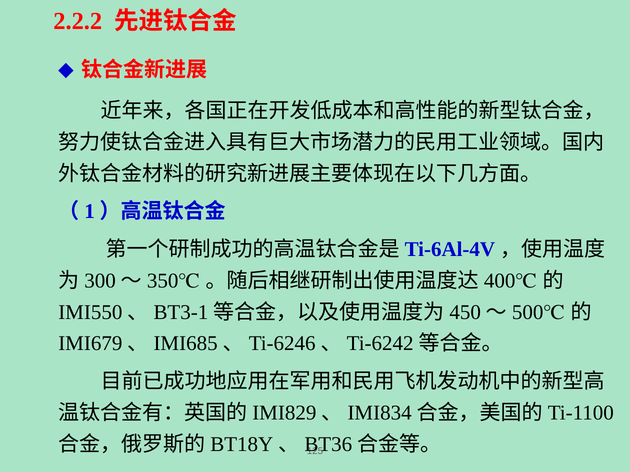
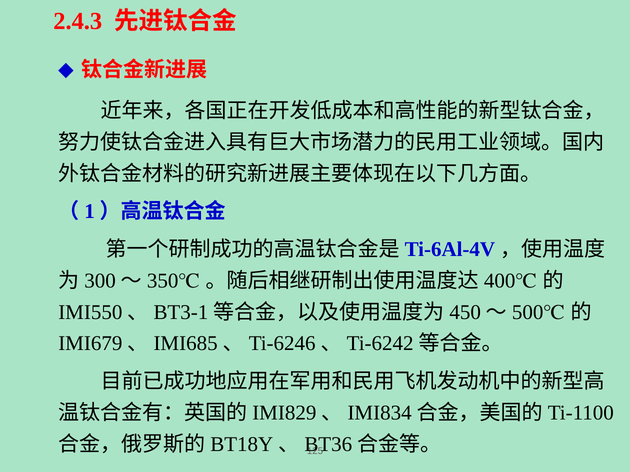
2.2.2: 2.2.2 -> 2.4.3 (78, 21)
